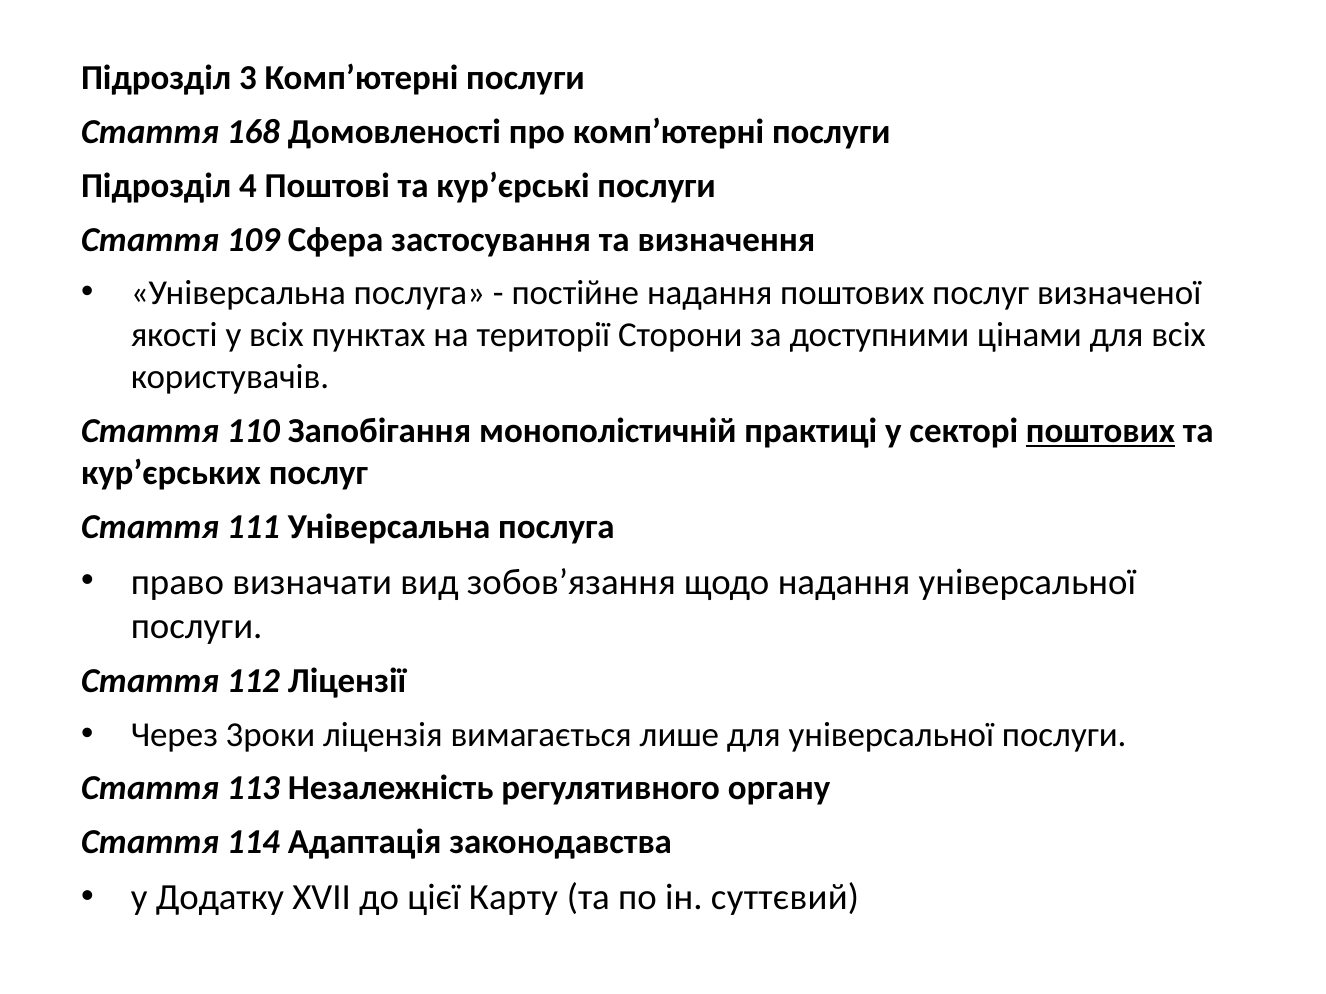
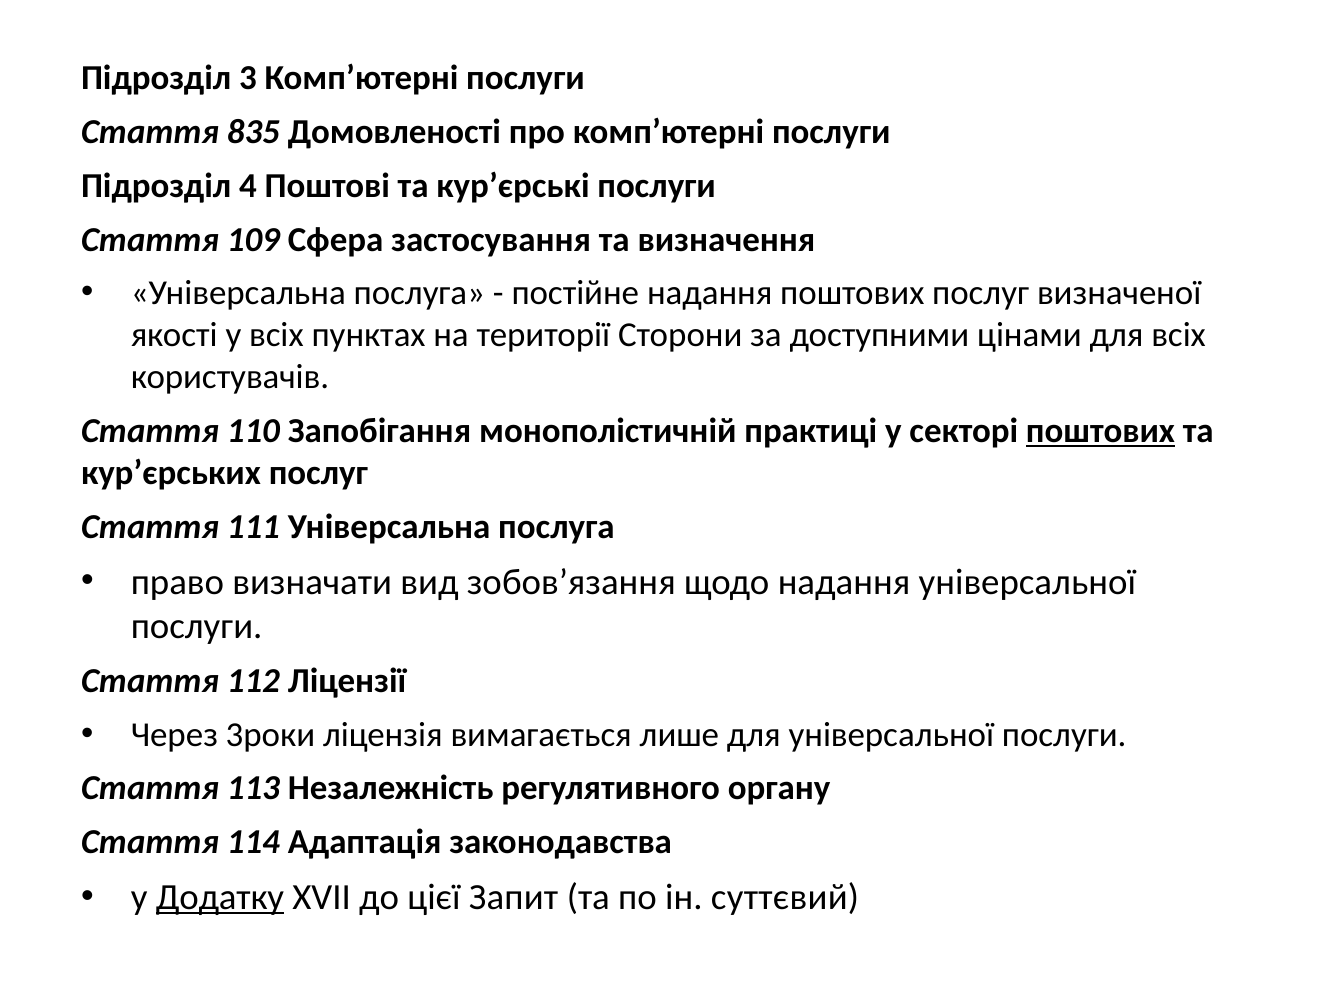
168: 168 -> 835 (253, 132)
Додатку underline: none -> present (220, 898)
Карту: Карту -> Запит (514, 898)
